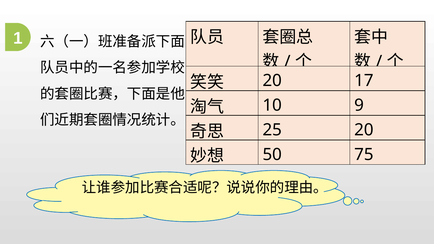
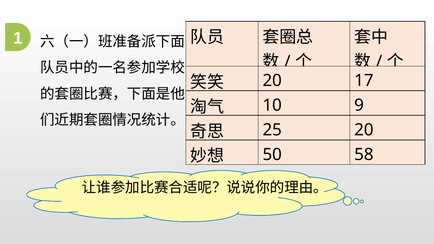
75: 75 -> 58 (364, 155)
